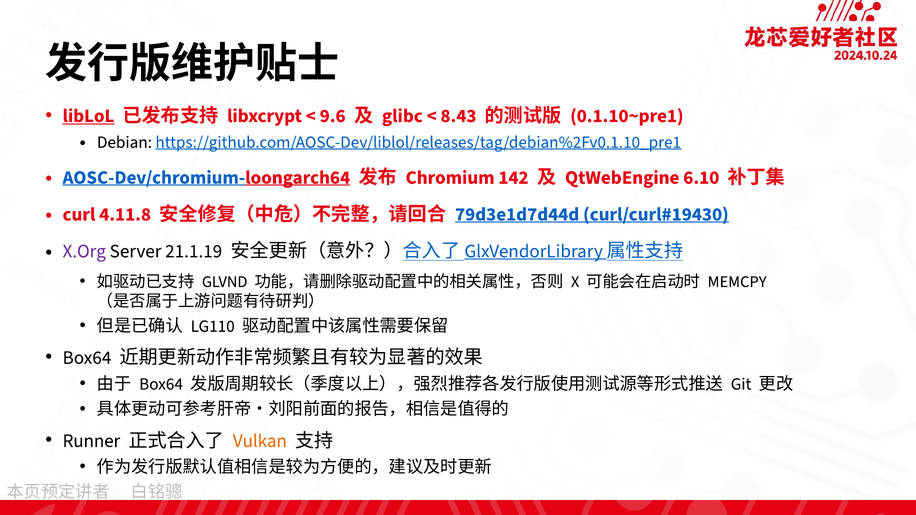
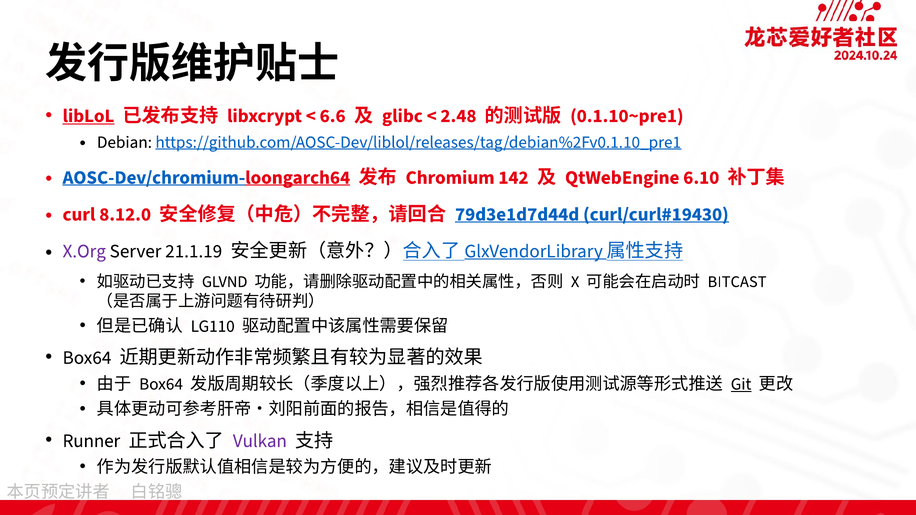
9.6: 9.6 -> 6.6 (333, 116)
8.43: 8.43 -> 2.48 (458, 116)
4.11.8: 4.11.8 -> 8.12.0 (125, 214)
MEMCPY: MEMCPY -> BITCAST (737, 282)
Git underline: none -> present (741, 384)
Vulkan colour: orange -> purple (260, 441)
